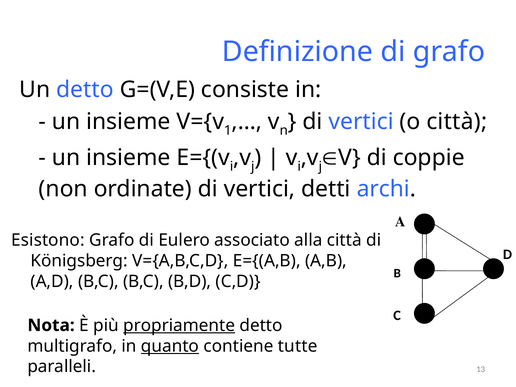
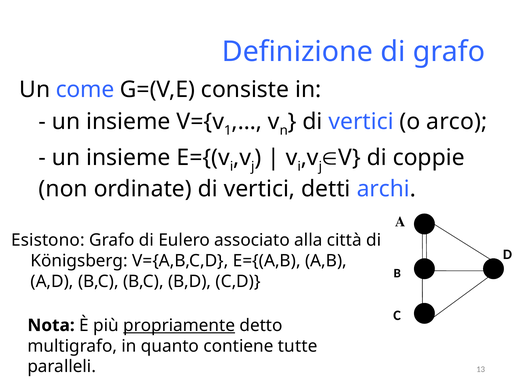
Un detto: detto -> come (85, 89)
o città: città -> arco (457, 122)
quanto underline: present -> none (170, 346)
